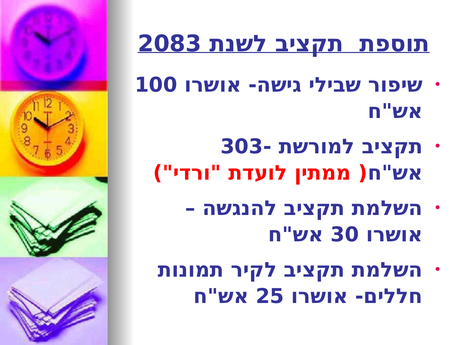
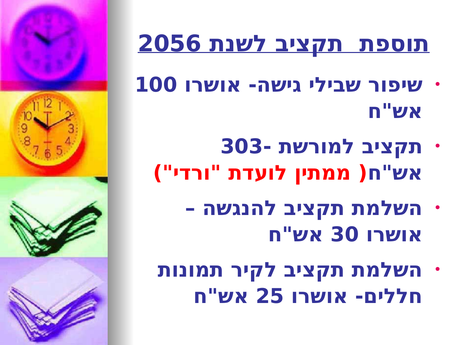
2083: 2083 -> 2056 (170, 44)
